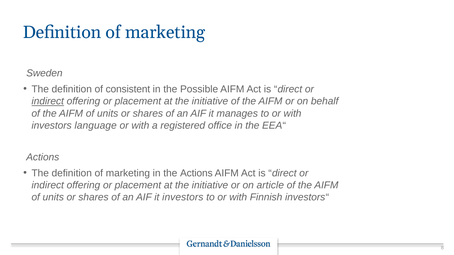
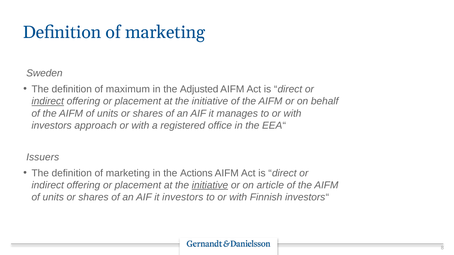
consistent: consistent -> maximum (128, 89)
Possible: Possible -> Adjusted (199, 89)
language: language -> approach (96, 126)
Actions: Actions -> Issuers (43, 157)
initiative underline: none -> present (210, 185)
